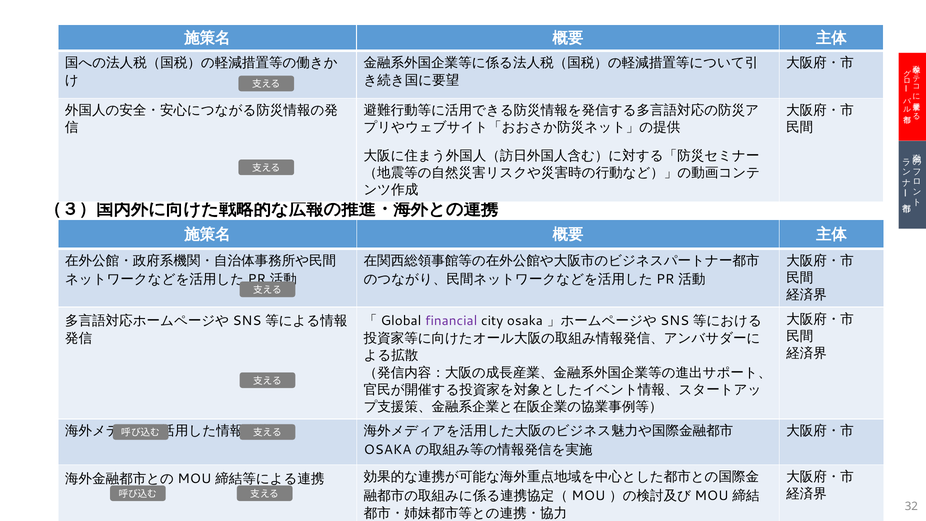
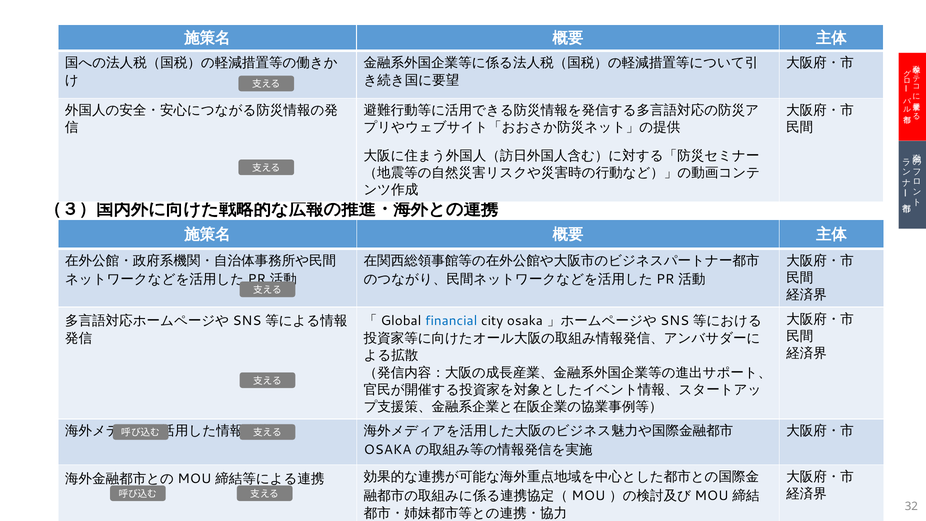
financial colour: purple -> blue (451, 321)
